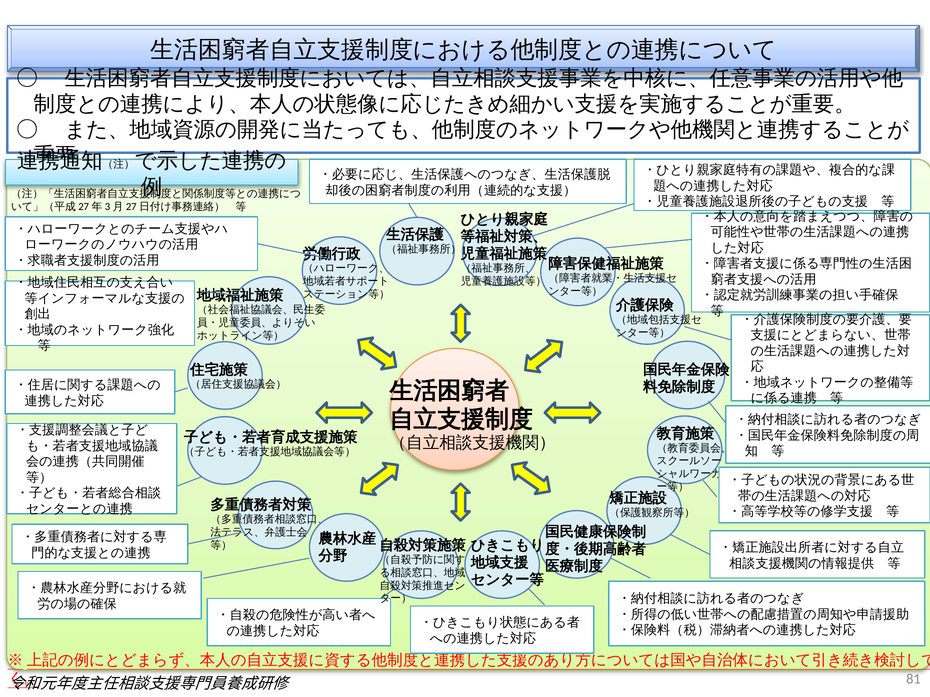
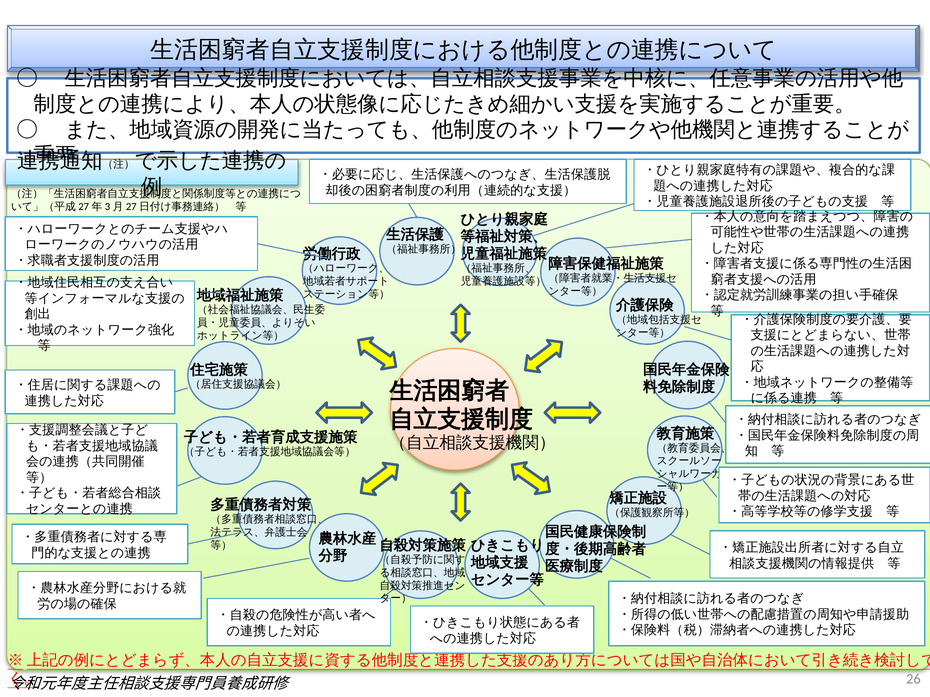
81: 81 -> 26 (913, 680)
